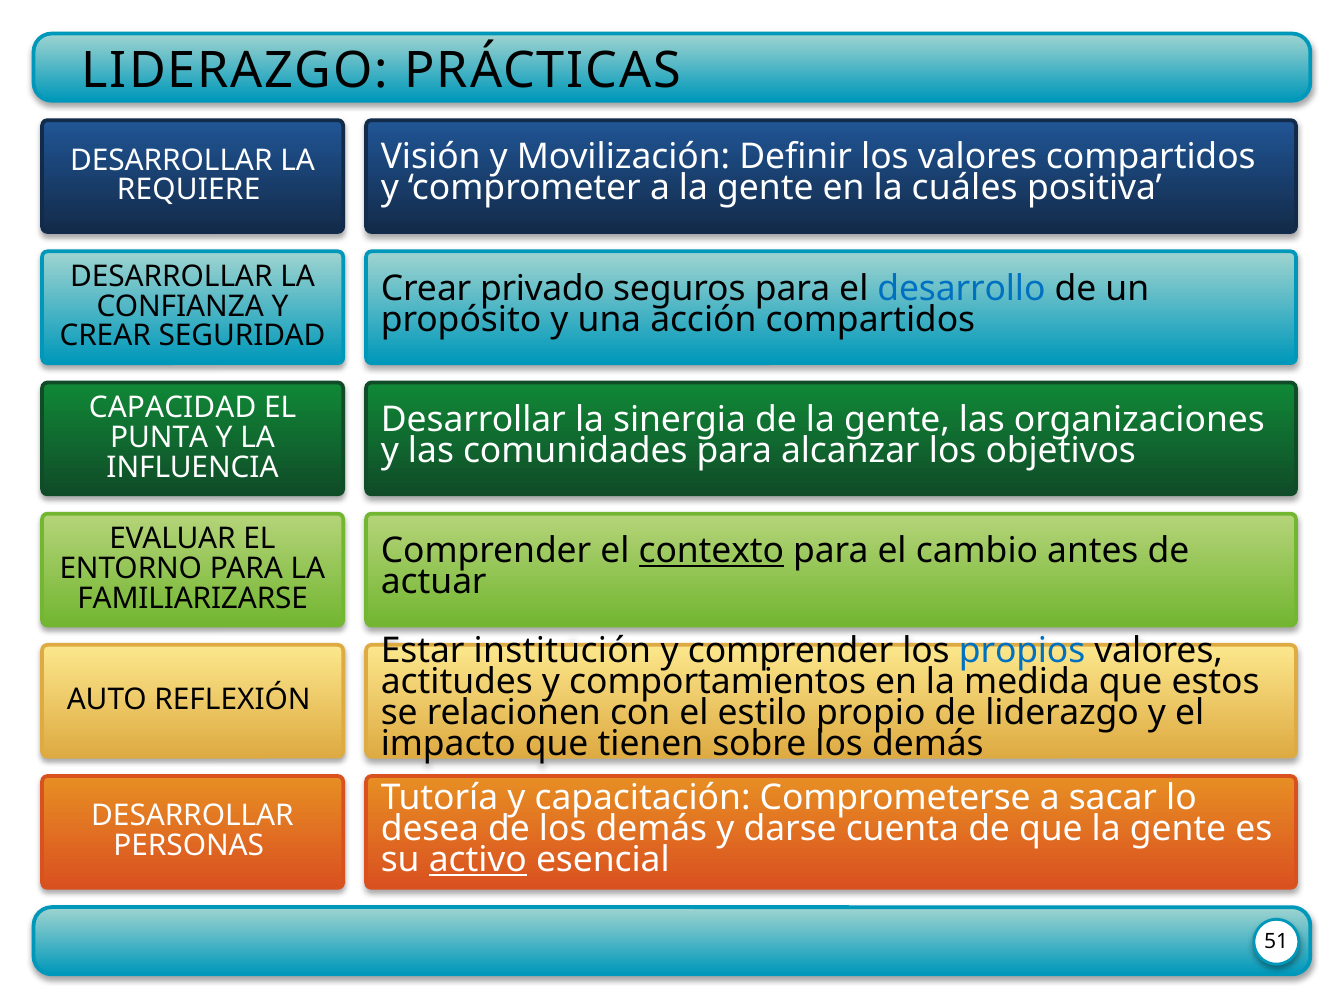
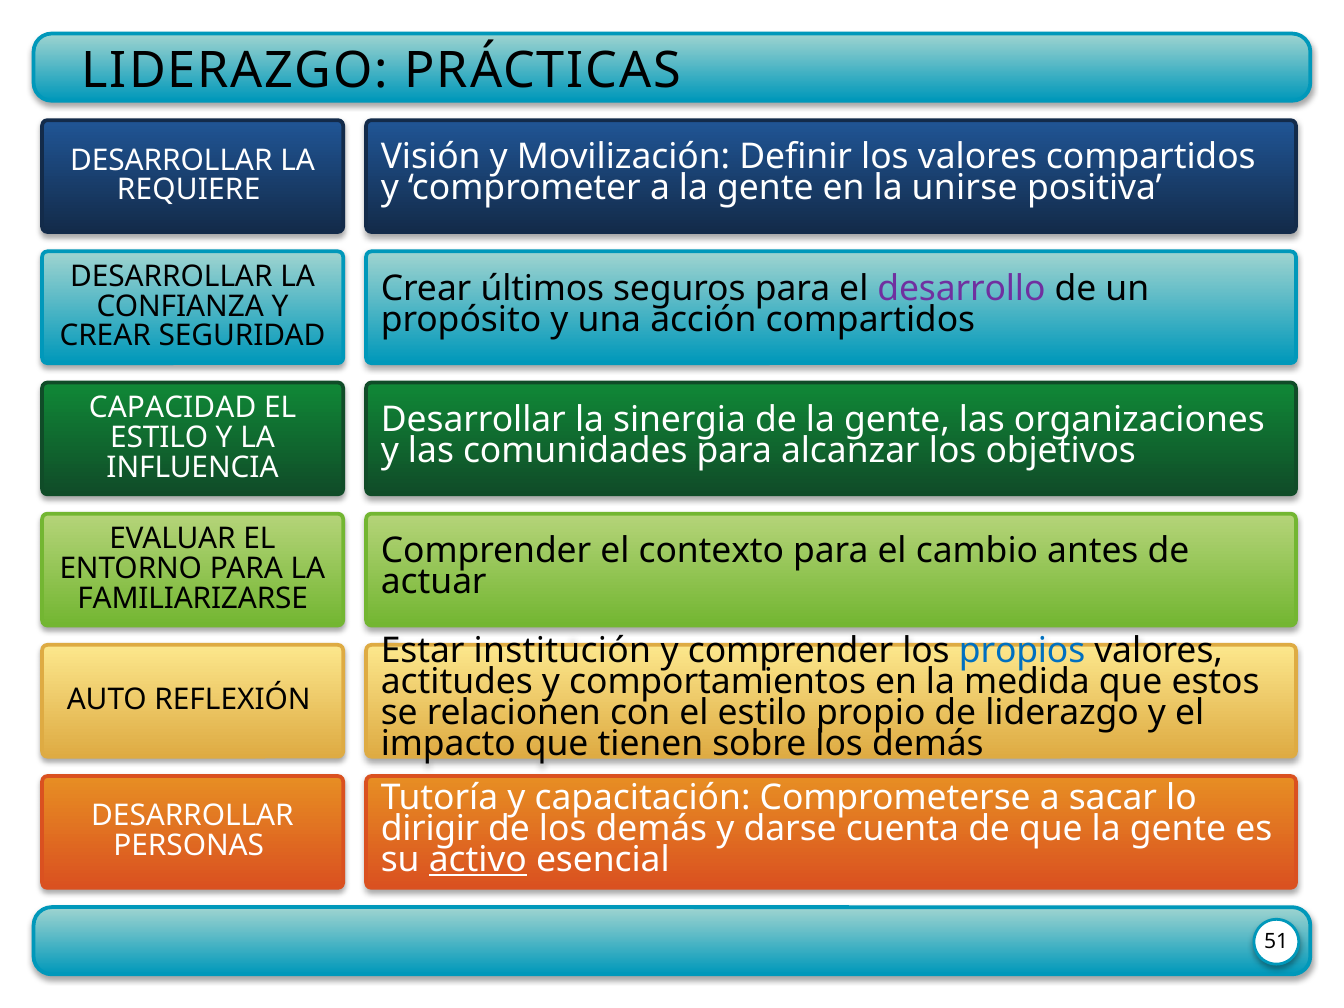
cuáles: cuáles -> unirse (965, 188)
privado: privado -> últimos (542, 288)
desarrollo colour: blue -> purple (961, 288)
PUNTA: PUNTA -> ESTILO (159, 437)
contexto underline: present -> none (711, 551)
desea: desea -> dirigir (430, 829)
